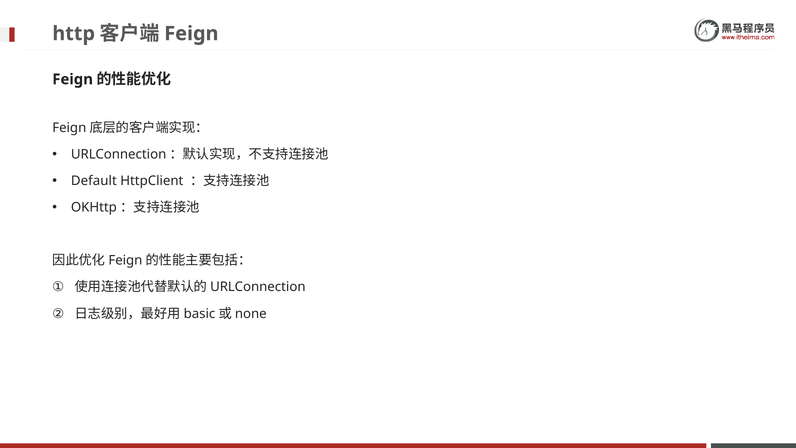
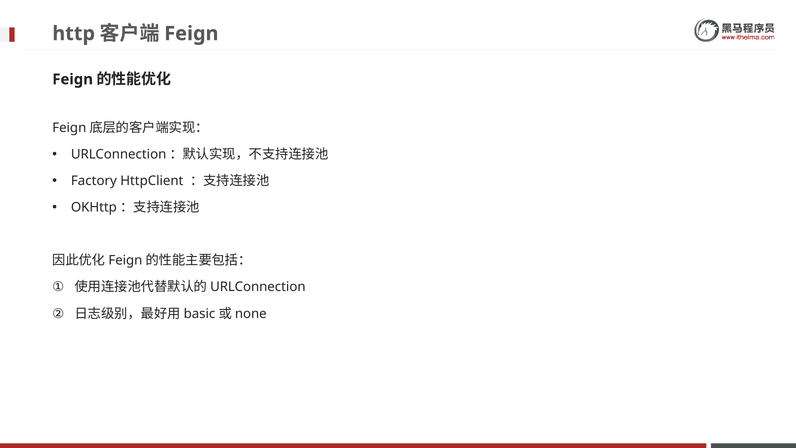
Default: Default -> Factory (94, 181)
